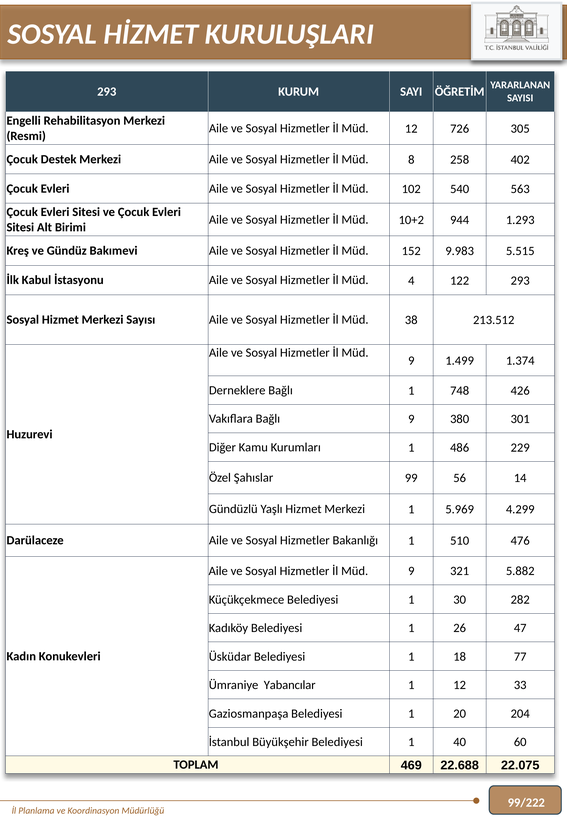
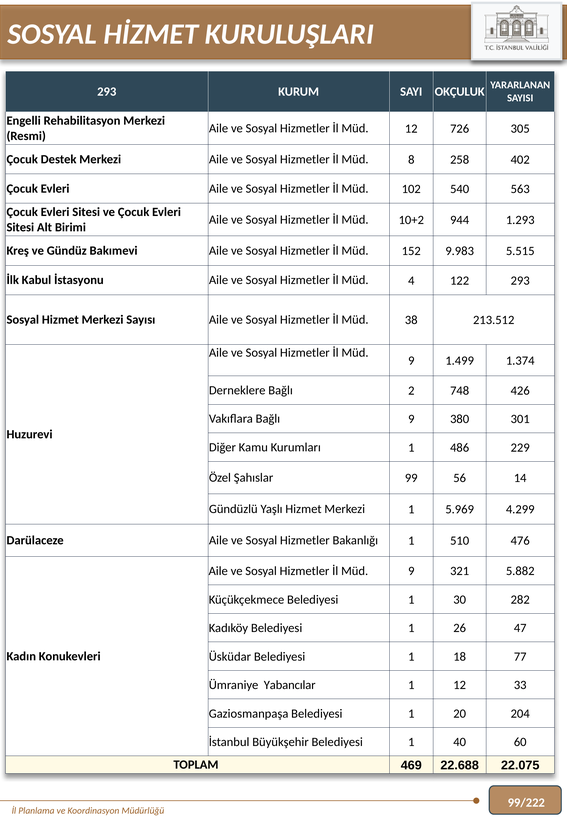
ÖĞRETİM: ÖĞRETİM -> OKÇULUK (460, 91)
Bağlı 1: 1 -> 2 (411, 390)
